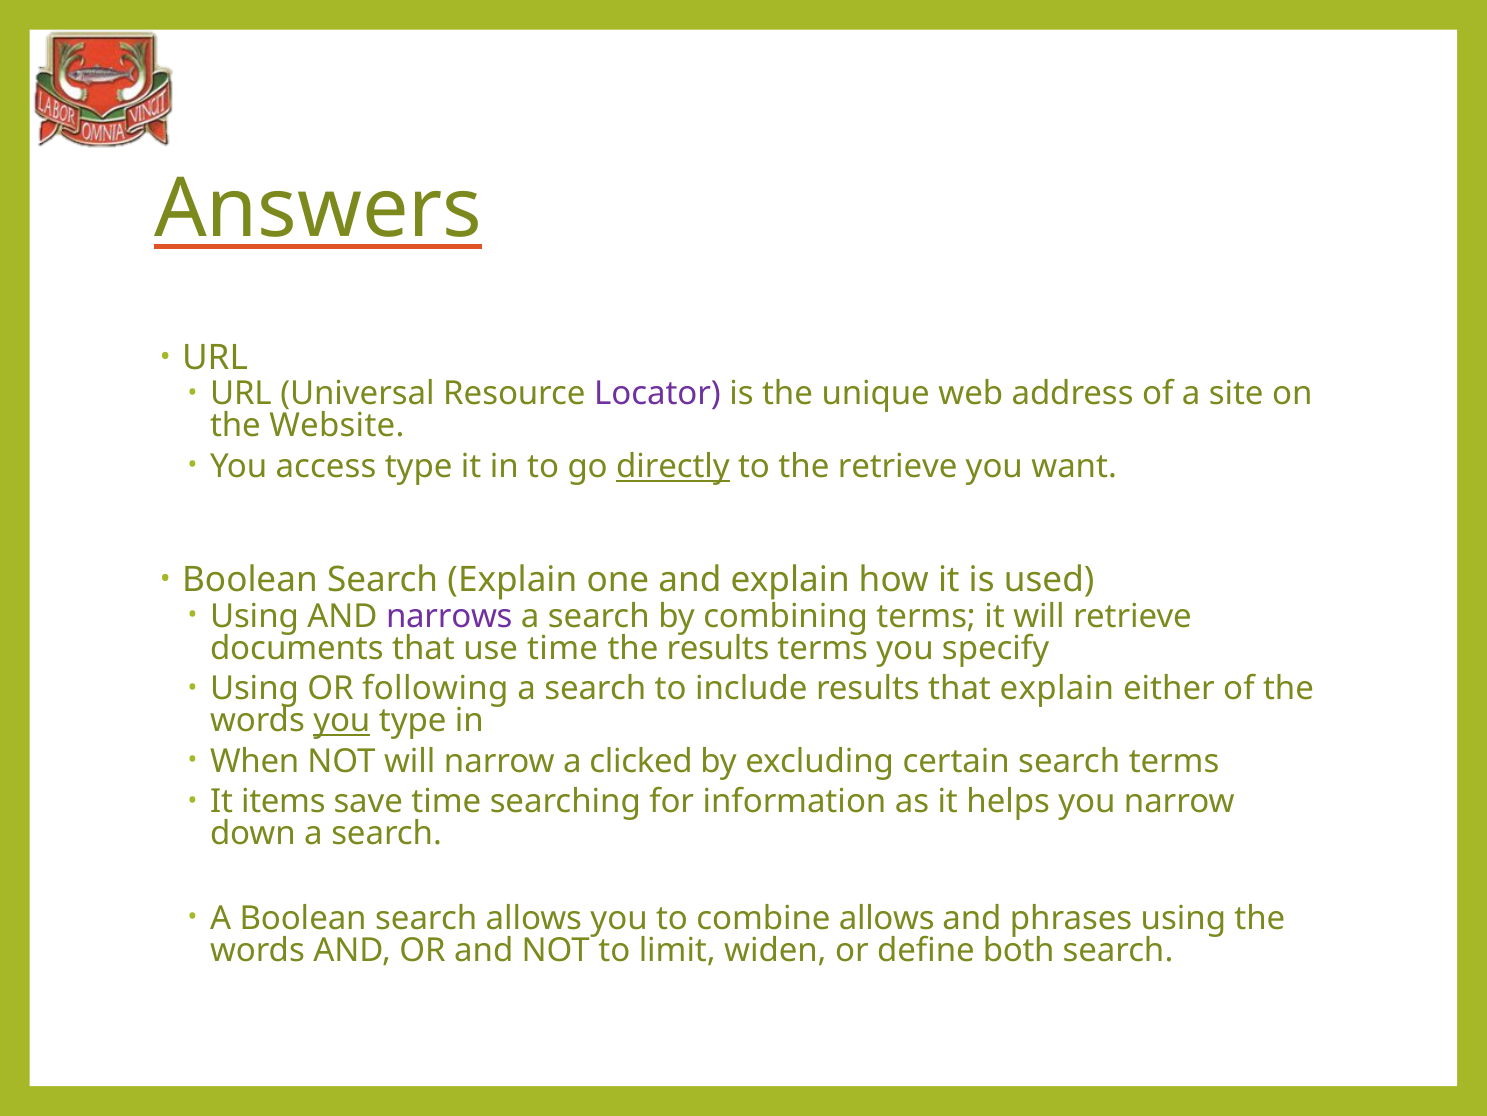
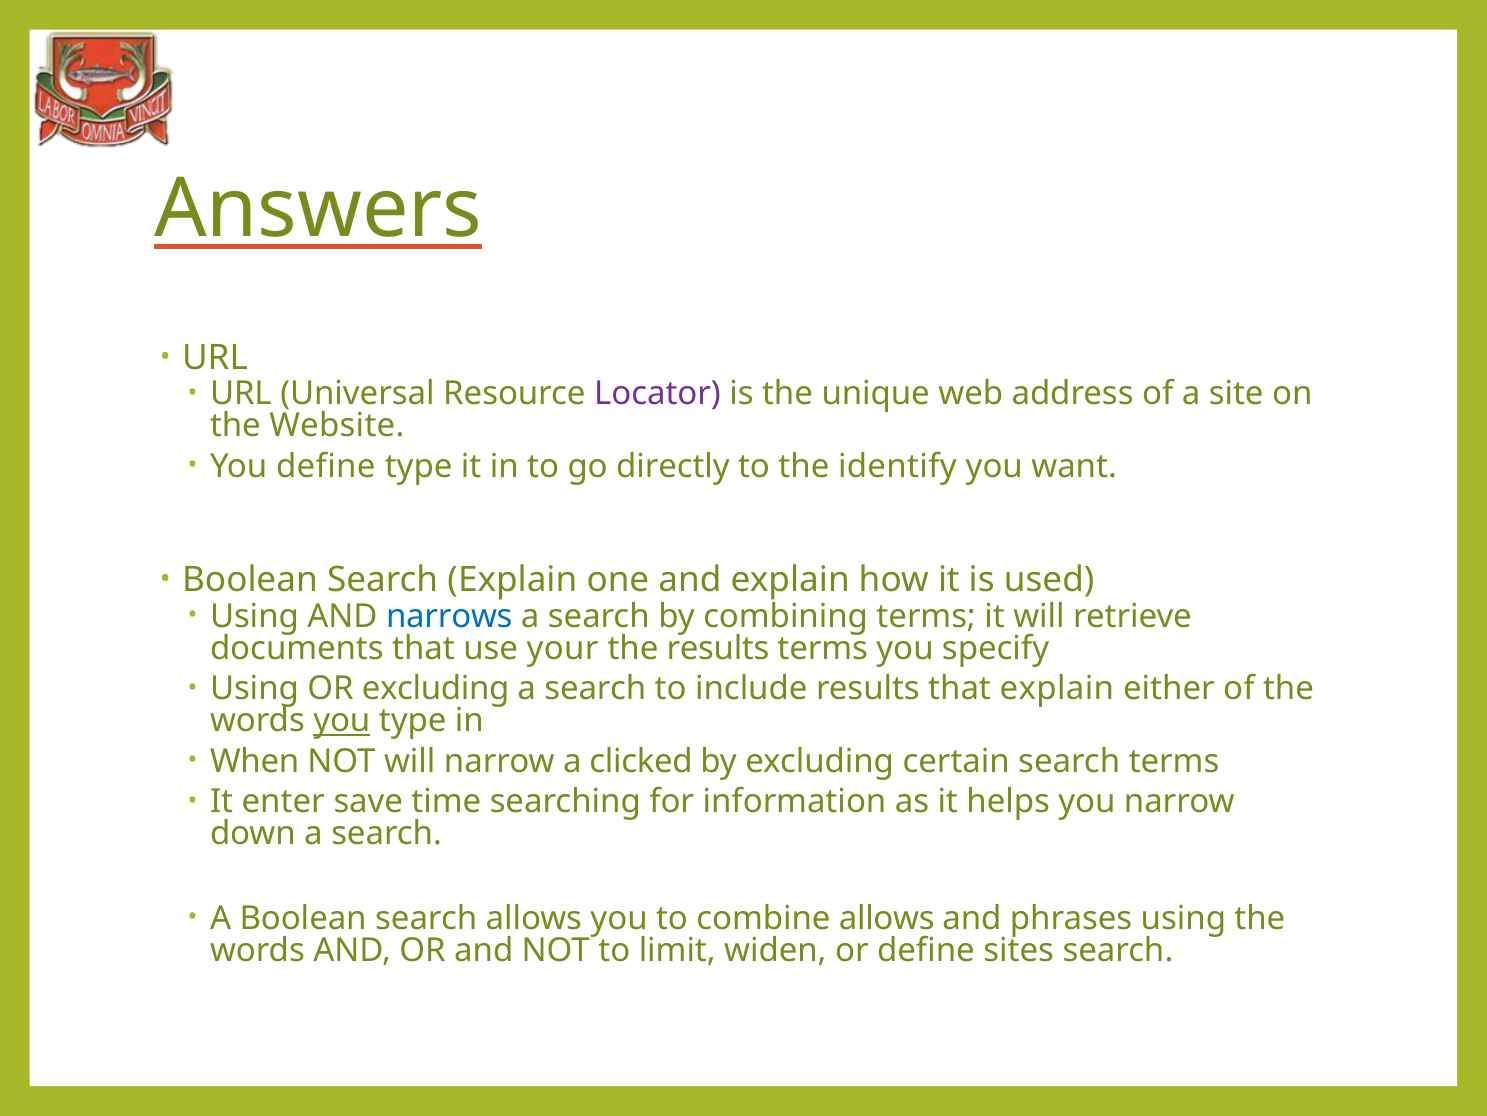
You access: access -> define (326, 466)
directly underline: present -> none (673, 466)
the retrieve: retrieve -> identify (897, 466)
narrows colour: purple -> blue (449, 616)
use time: time -> your (563, 648)
OR following: following -> excluding (436, 688)
items: items -> enter (283, 801)
both: both -> sites (1019, 950)
